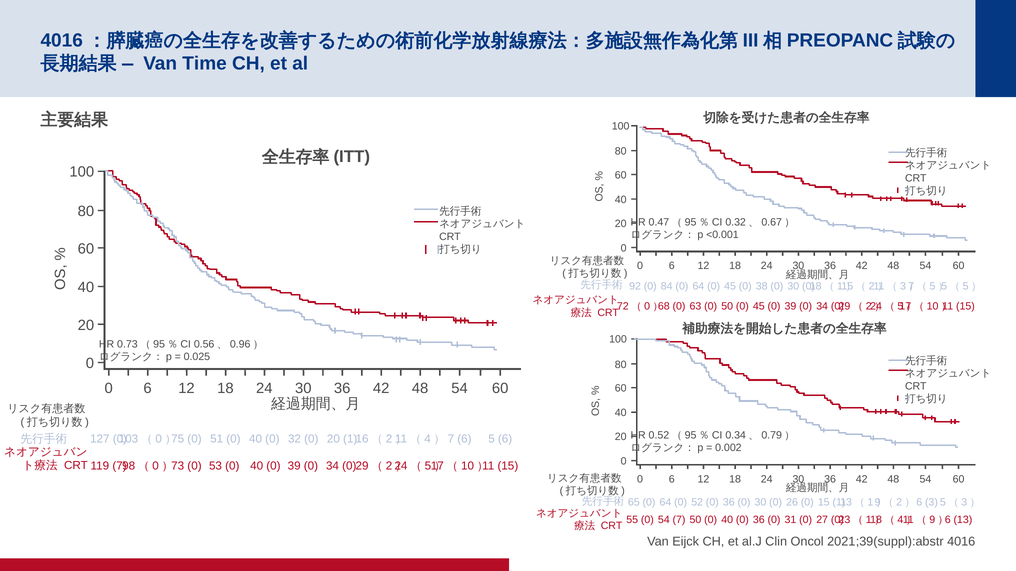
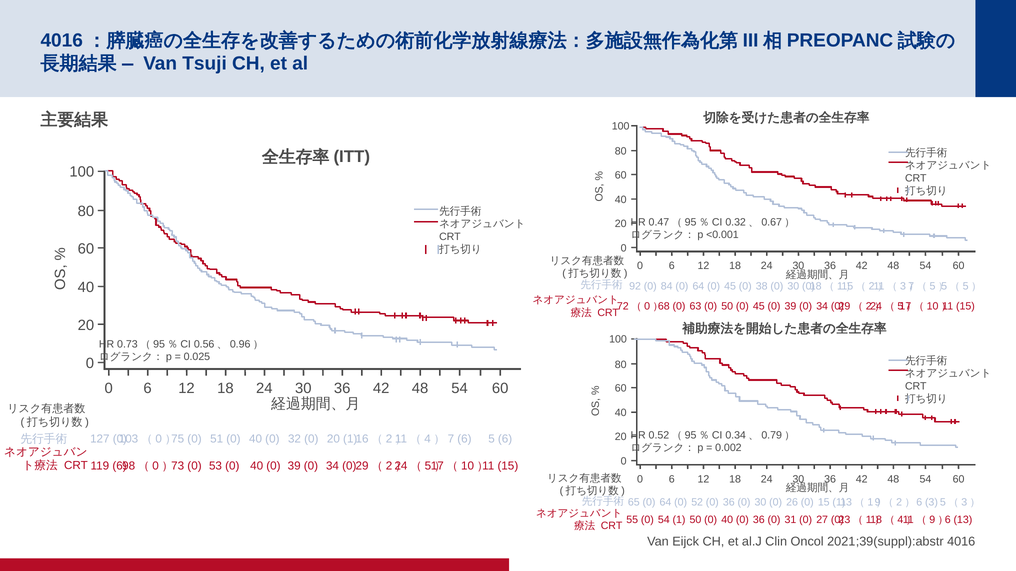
Time: Time -> Tsuji (205, 63)
119 7: 7 -> 6 (120, 466)
54 7: 7 -> 1 (679, 520)
